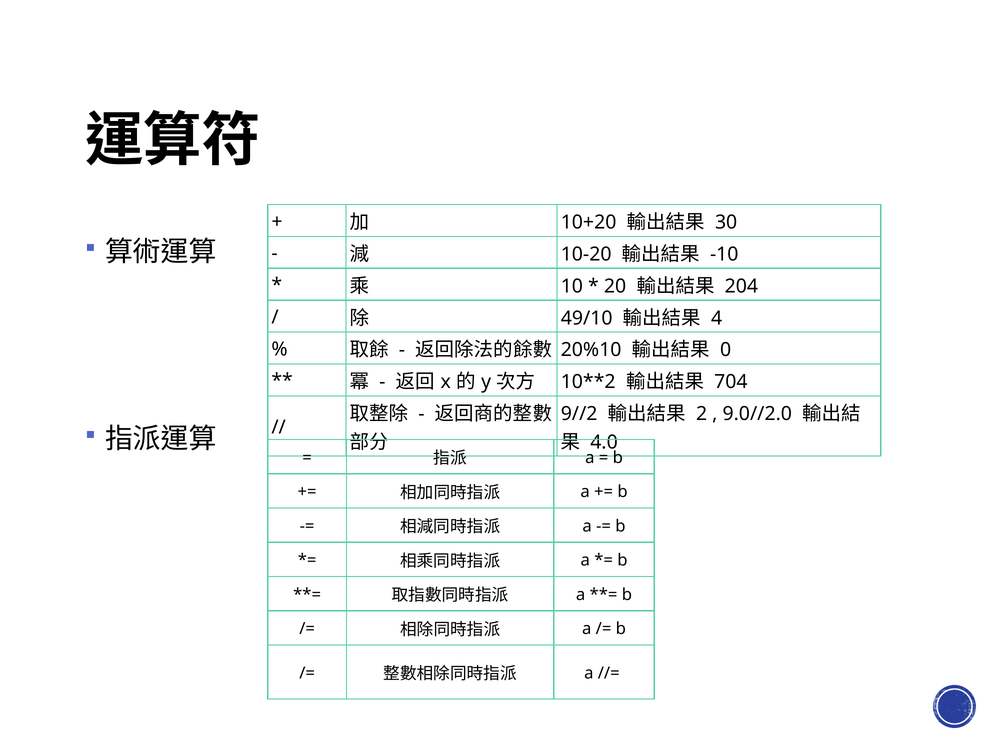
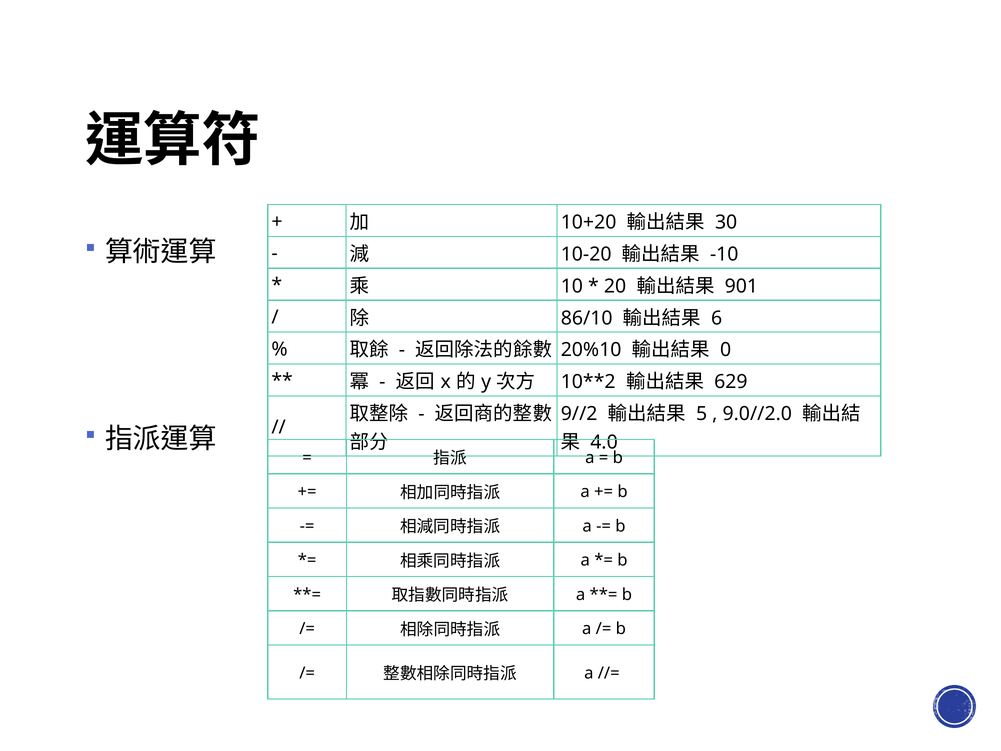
204: 204 -> 901 (741, 286)
49/10: 49/10 -> 86/10 (587, 318)
4: 4 -> 6 (717, 318)
704: 704 -> 629 (731, 382)
2: 2 -> 5 (702, 414)
